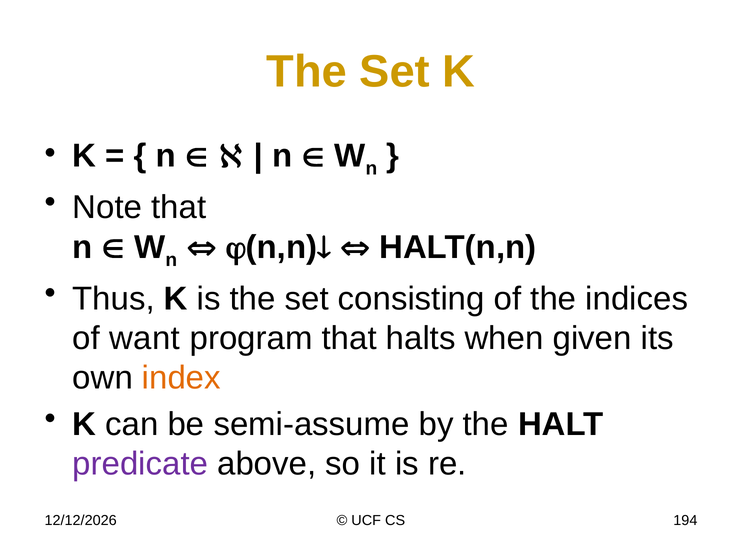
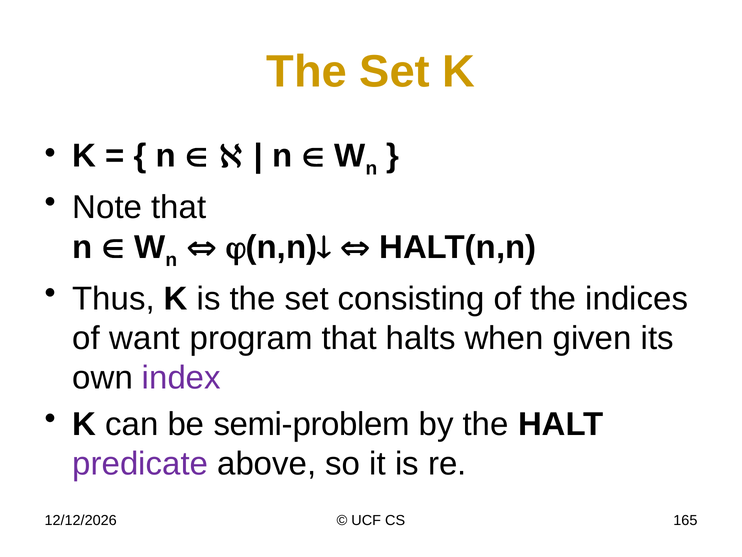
index colour: orange -> purple (181, 378)
semi-assume: semi-assume -> semi-problem (312, 424)
194: 194 -> 165 (685, 520)
